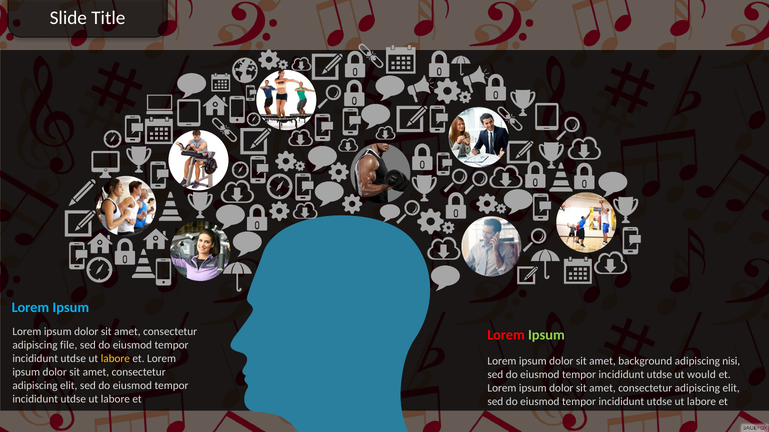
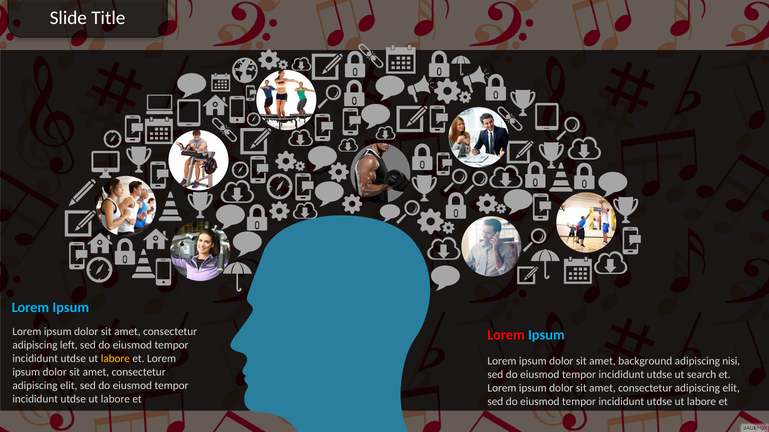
Ipsum colour: light green -> light blue (546, 335)
file: file -> left (69, 346)
would: would -> search (702, 375)
